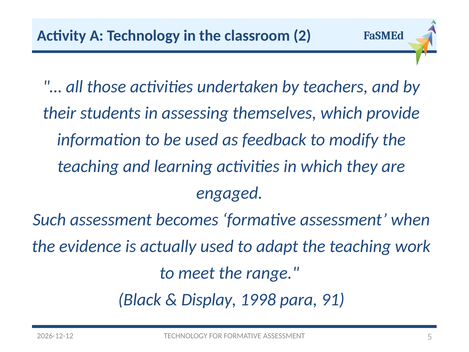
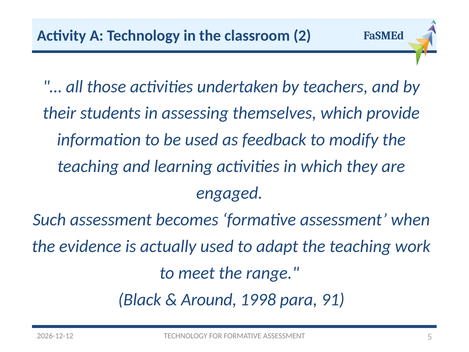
Display: Display -> Around (209, 299)
